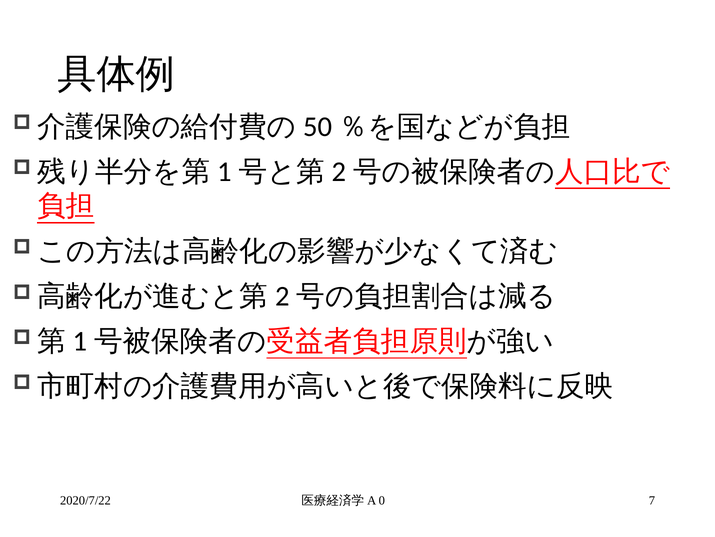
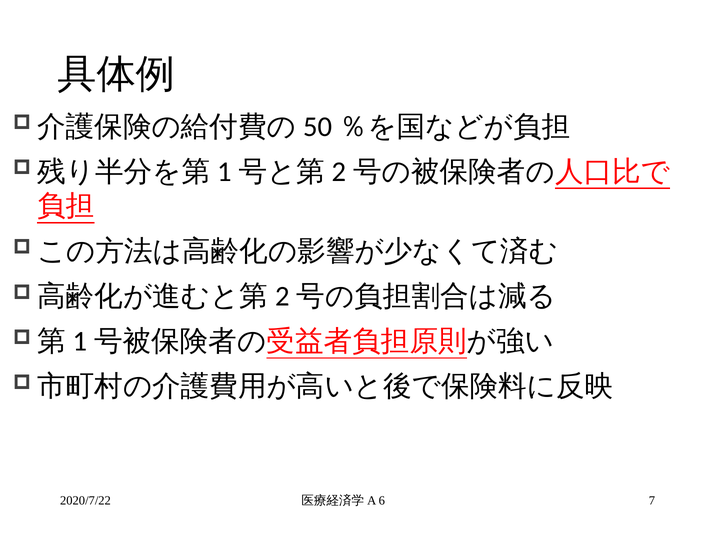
0: 0 -> 6 (382, 500)
